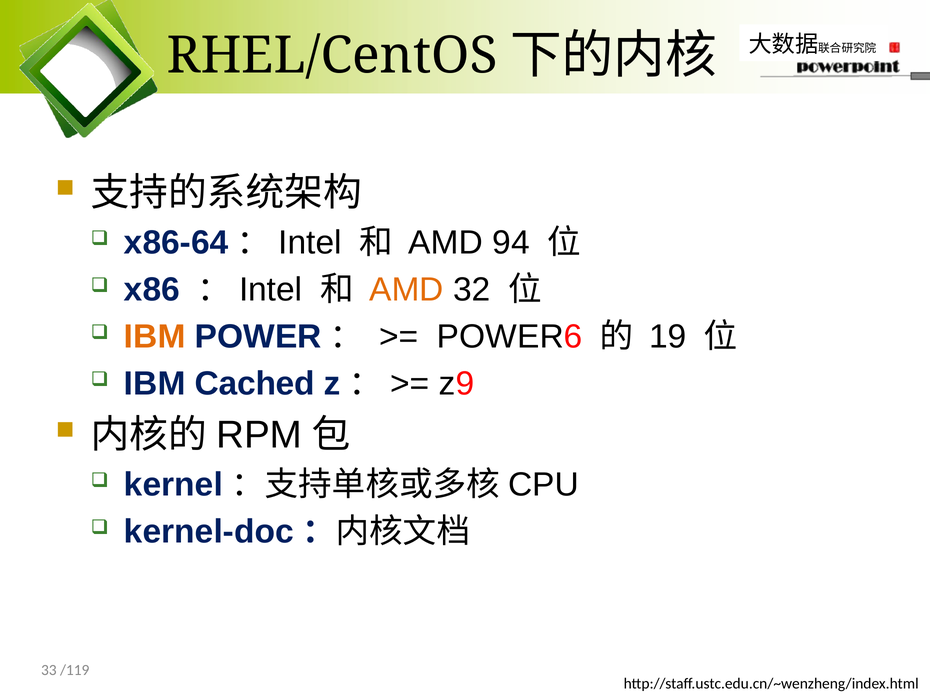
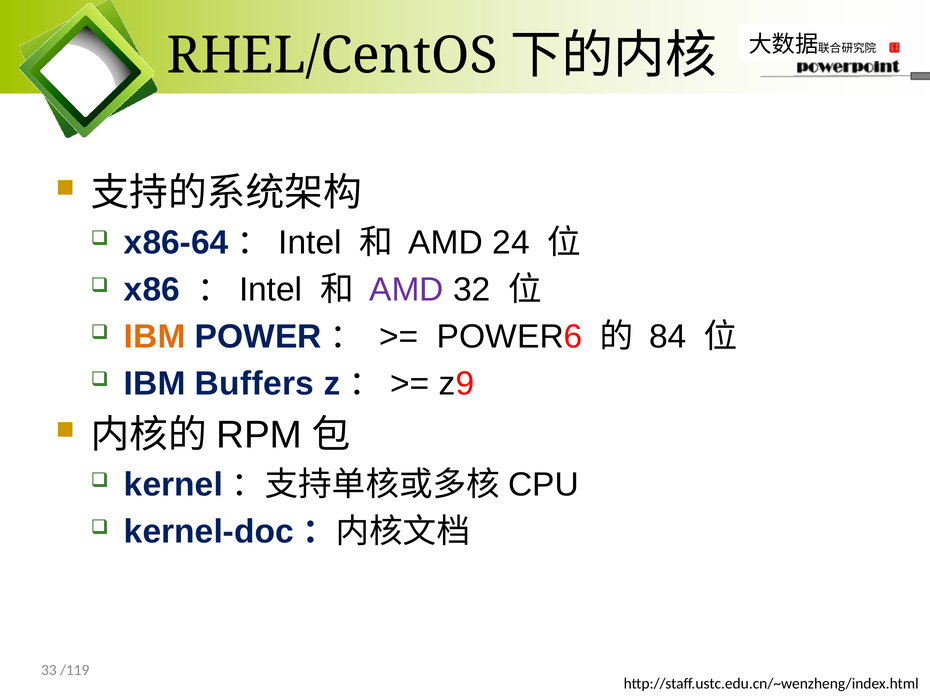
94: 94 -> 24 (511, 243)
AMD colour: orange -> purple (406, 290)
19: 19 -> 84 (668, 337)
Cached: Cached -> Buffers (254, 384)
